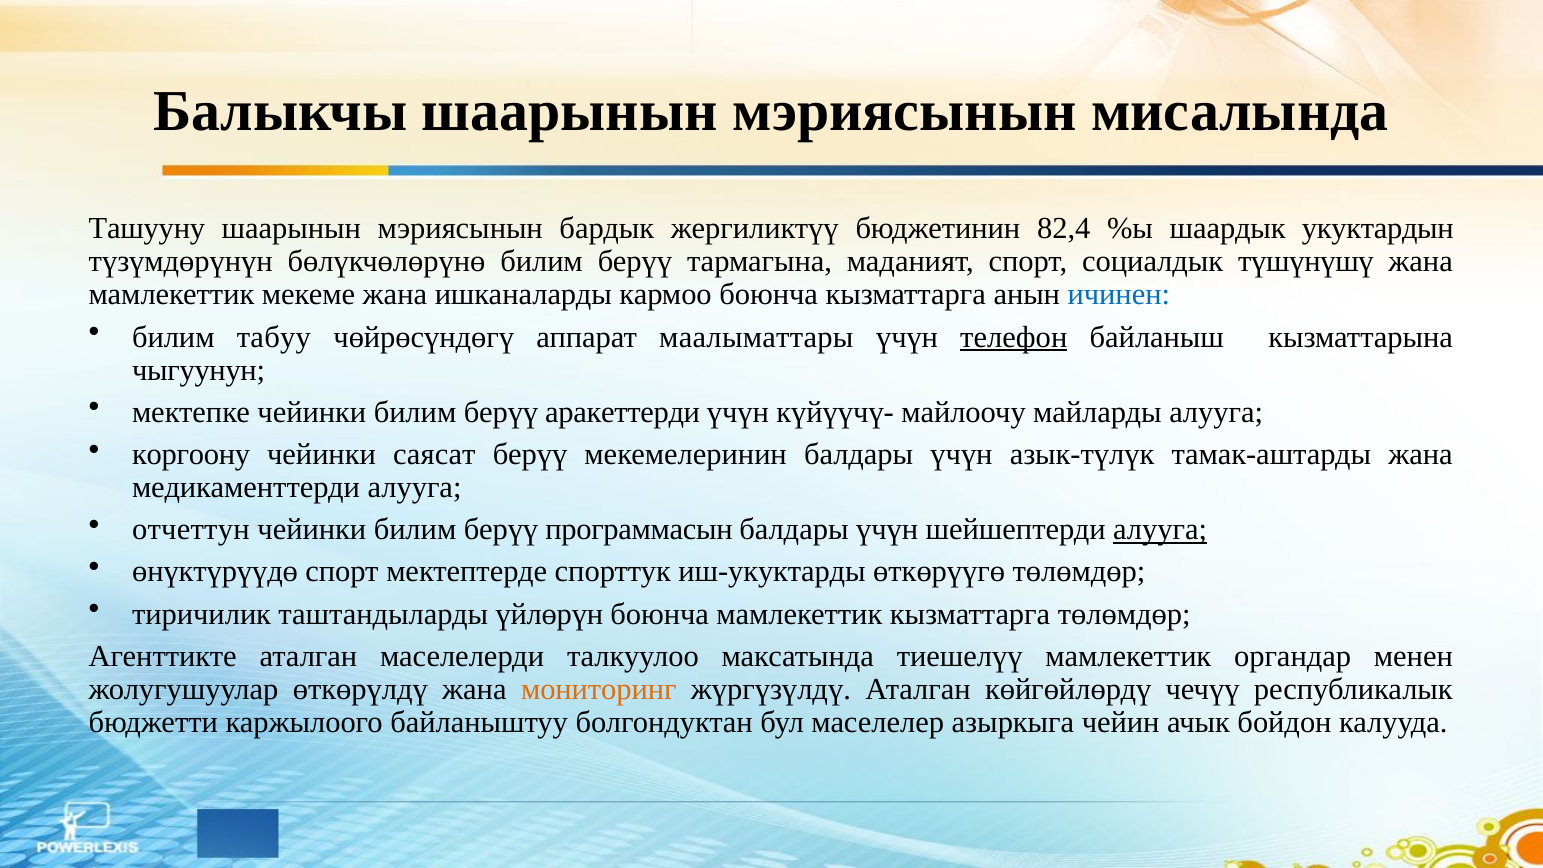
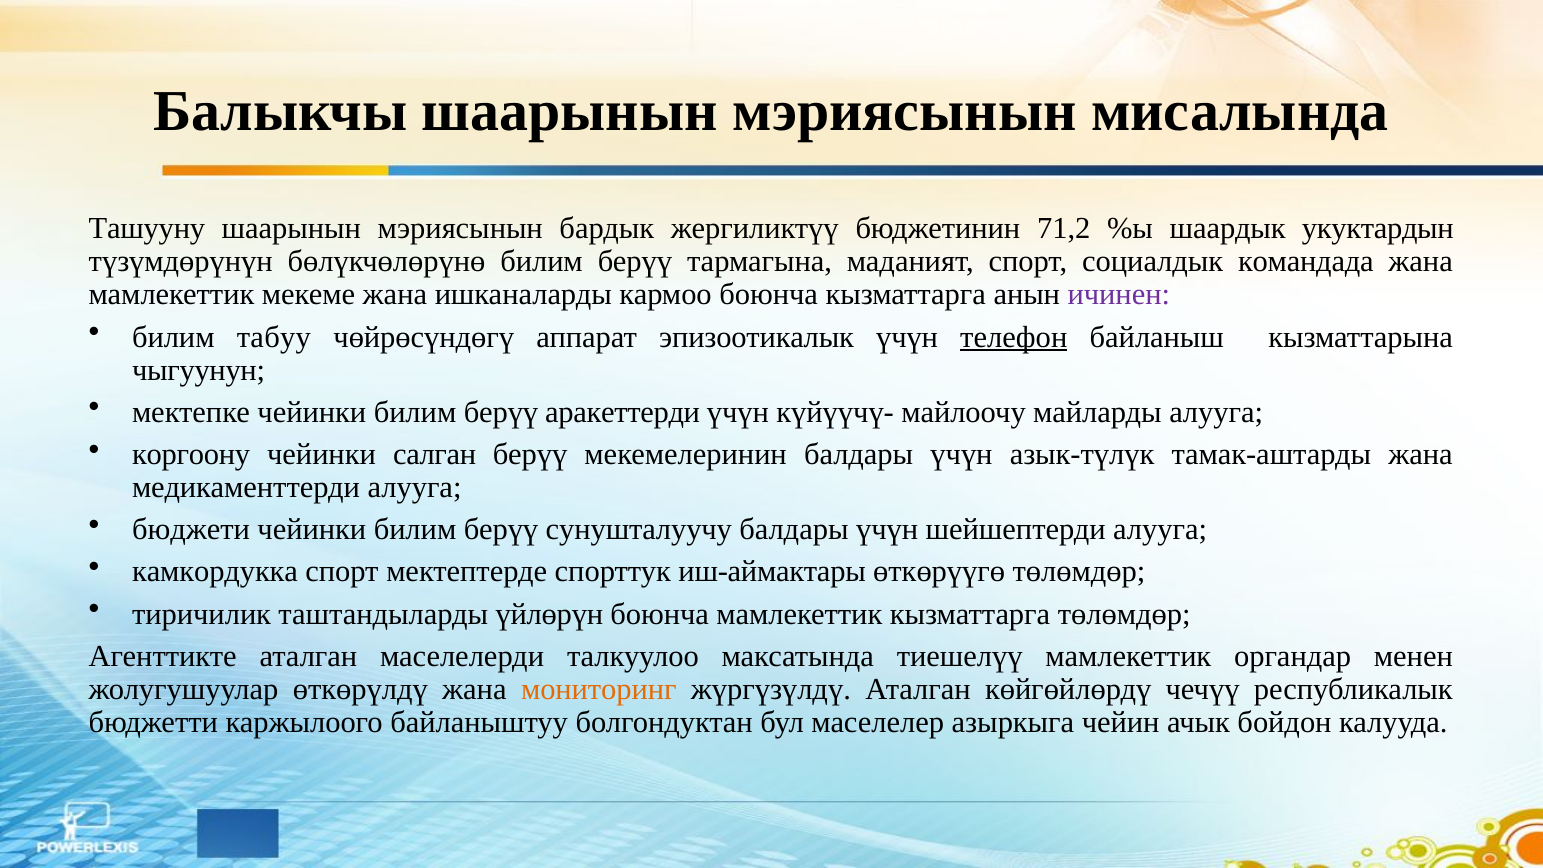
82,4: 82,4 -> 71,2 (1064, 229)
түшүнүшү: түшүнүшү -> командада (1306, 262)
ичинен colour: blue -> purple (1119, 295)
маалыматтары: маалыматтары -> эпизоотикалык (757, 337)
саясат: саясат -> салган (435, 454)
отчеттун: отчеттун -> бюджети (191, 530)
программасын: программасын -> сунушталуучу (639, 530)
алууга underline: present -> none (1160, 530)
өнүктүрүүдө: өнүктүрүүдө -> камкордукка (215, 572)
иш-укуктарды: иш-укуктарды -> иш-аймактары (772, 572)
